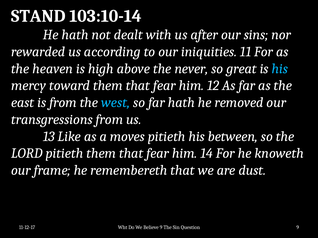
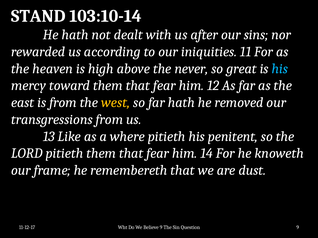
west colour: light blue -> yellow (116, 103)
moves: moves -> where (127, 137)
between: between -> penitent (233, 137)
